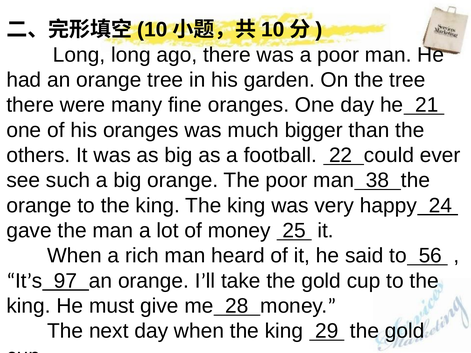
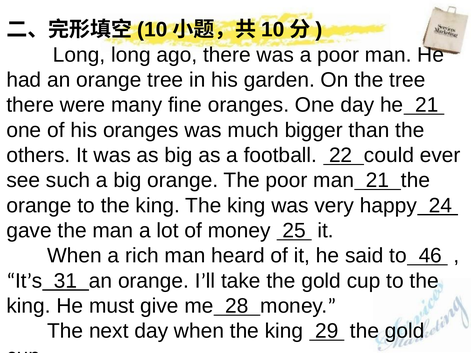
man 38: 38 -> 21 (378, 180)
56: 56 -> 46 (430, 256)
97: 97 -> 31 (66, 281)
